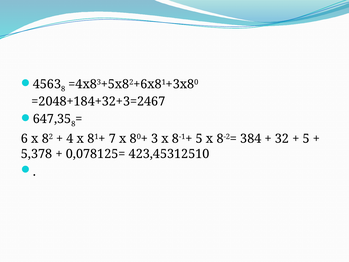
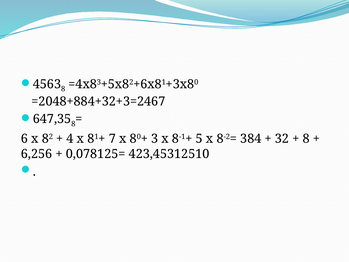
=2048+184+32+3=2467: =2048+184+32+3=2467 -> =2048+884+32+3=2467 (98, 101)
5: 5 -> 8 (306, 139)
5,378: 5,378 -> 6,256 (37, 154)
